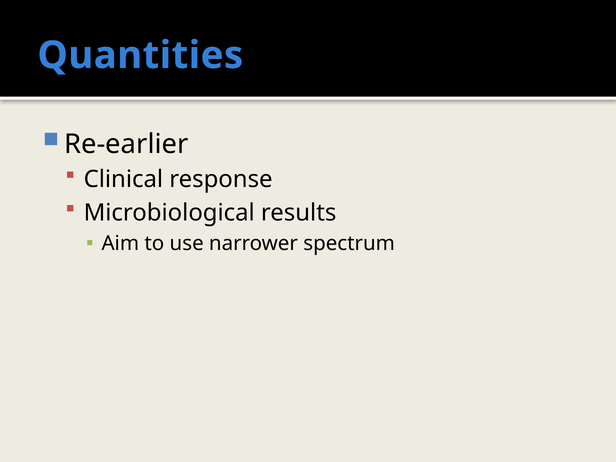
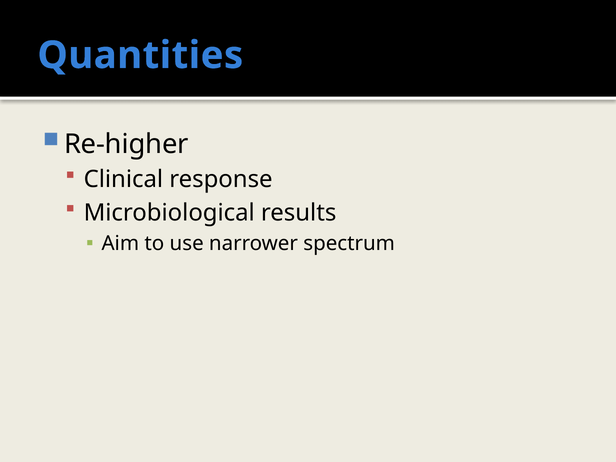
Re-earlier: Re-earlier -> Re-higher (126, 144)
